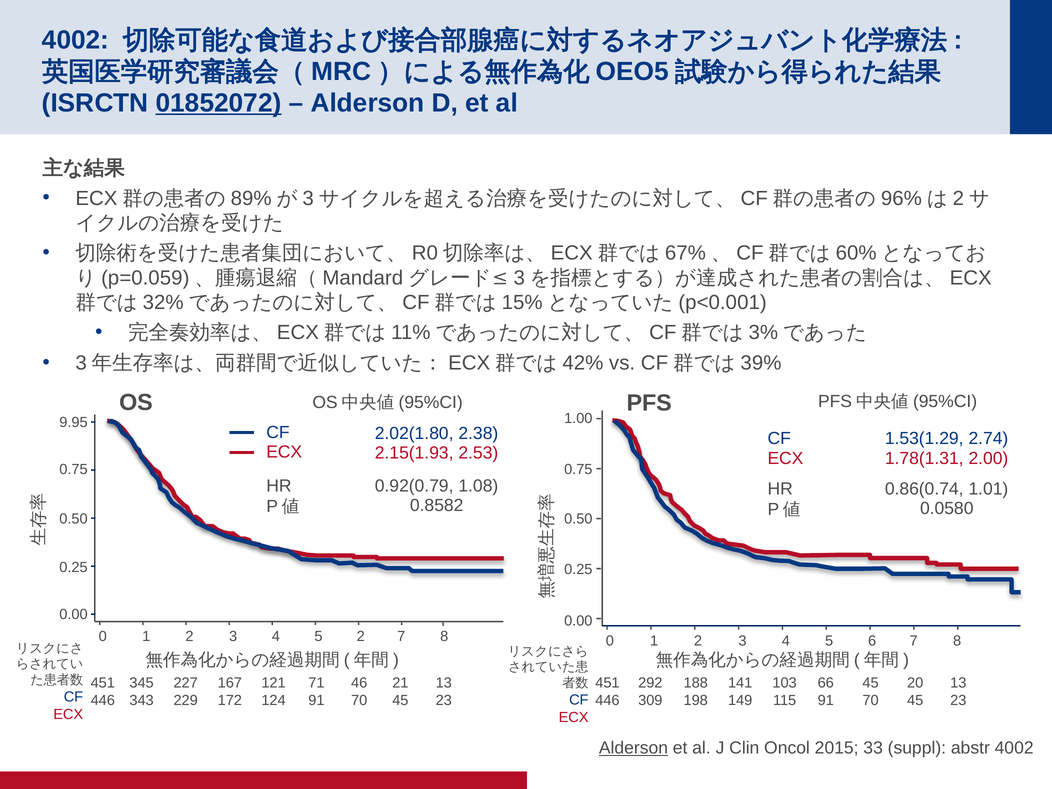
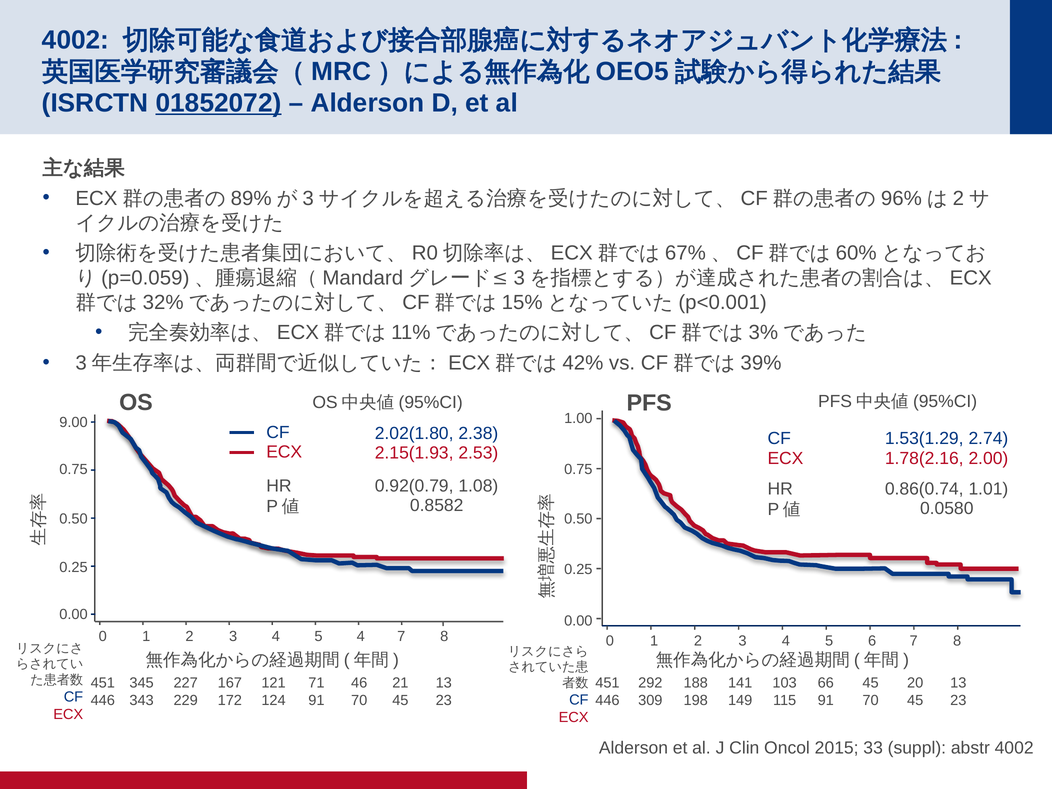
9.95: 9.95 -> 9.00 (74, 422)
1.78(1.31: 1.78(1.31 -> 1.78(2.16 (924, 458)
5 2: 2 -> 4 (361, 636)
Alderson underline: present -> none (633, 748)
